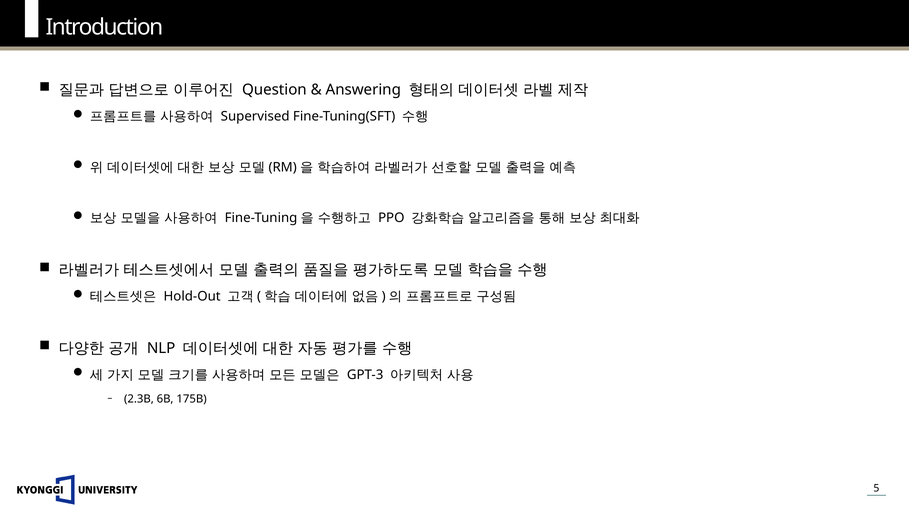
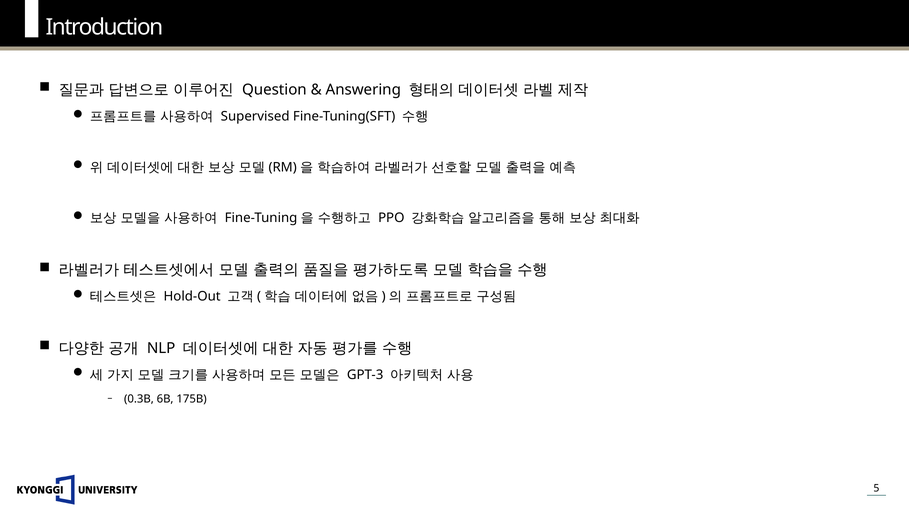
2.3B: 2.3B -> 0.3B (139, 399)
